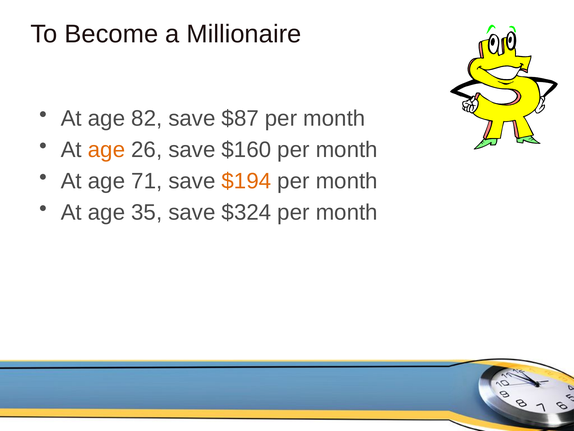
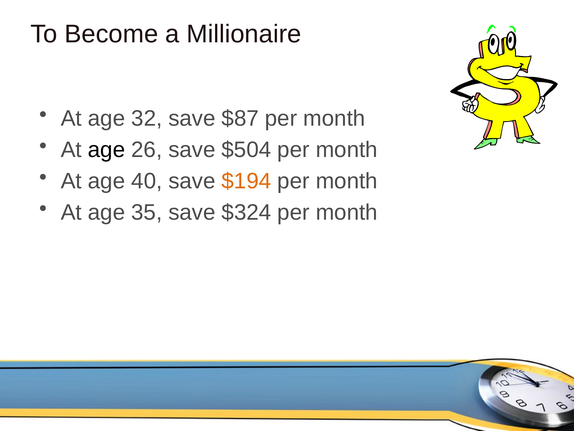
82: 82 -> 32 (147, 118)
age colour: orange -> black (107, 150)
$160: $160 -> $504 (246, 150)
71: 71 -> 40 (147, 181)
